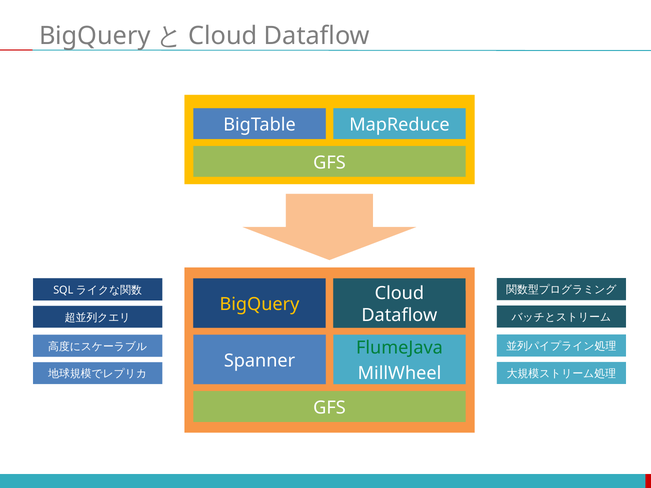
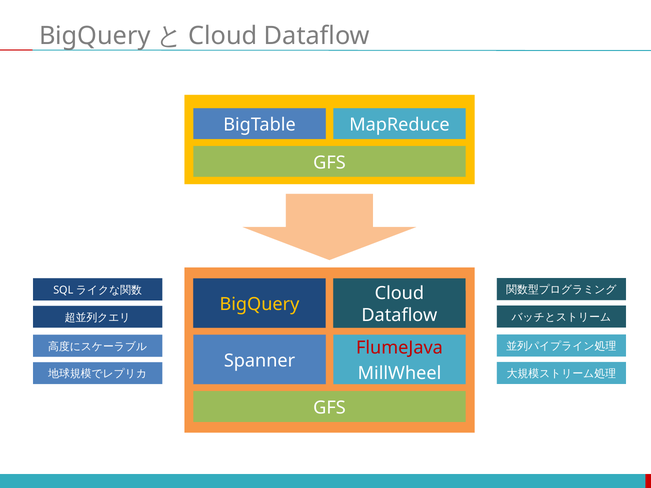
FlumeJava colour: green -> red (399, 348)
